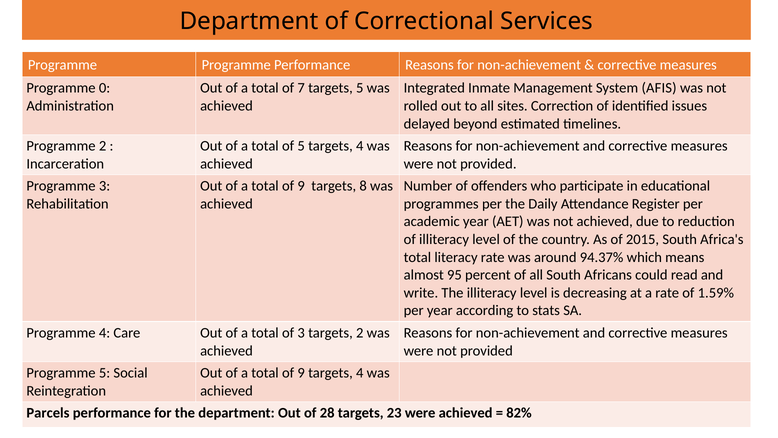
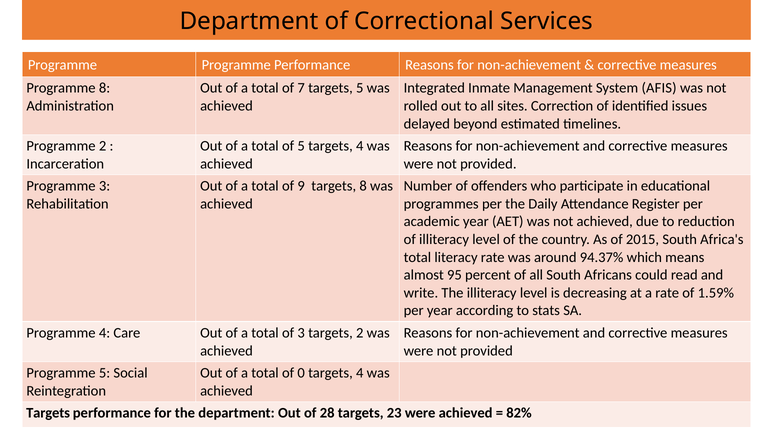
Programme 0: 0 -> 8 (105, 88)
9: 9 -> 0 (301, 373)
Parcels: Parcels -> Targets (48, 413)
